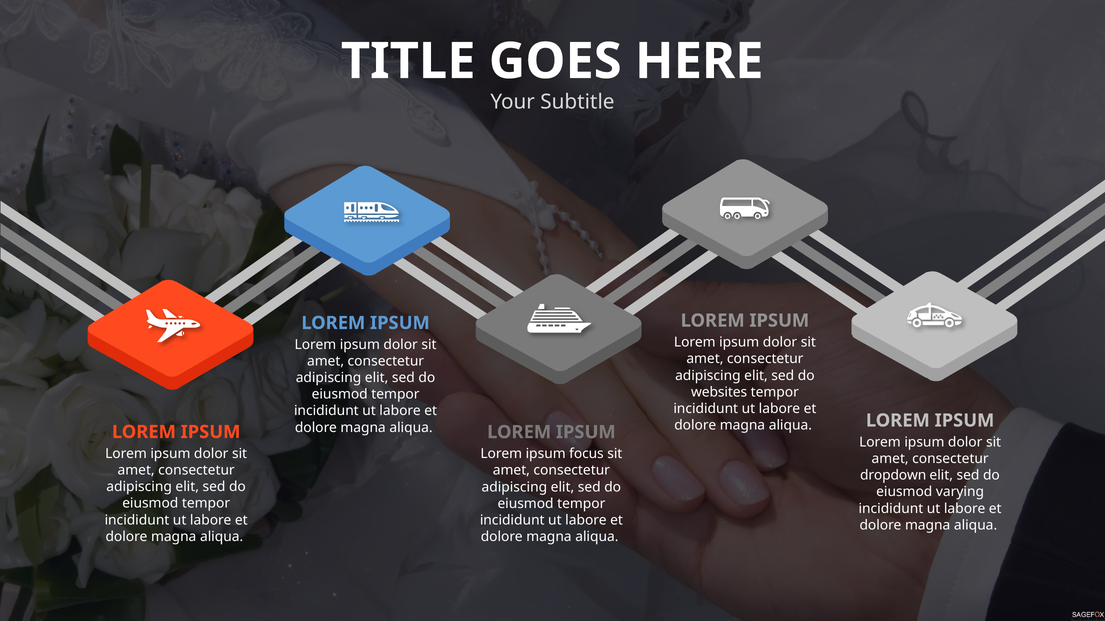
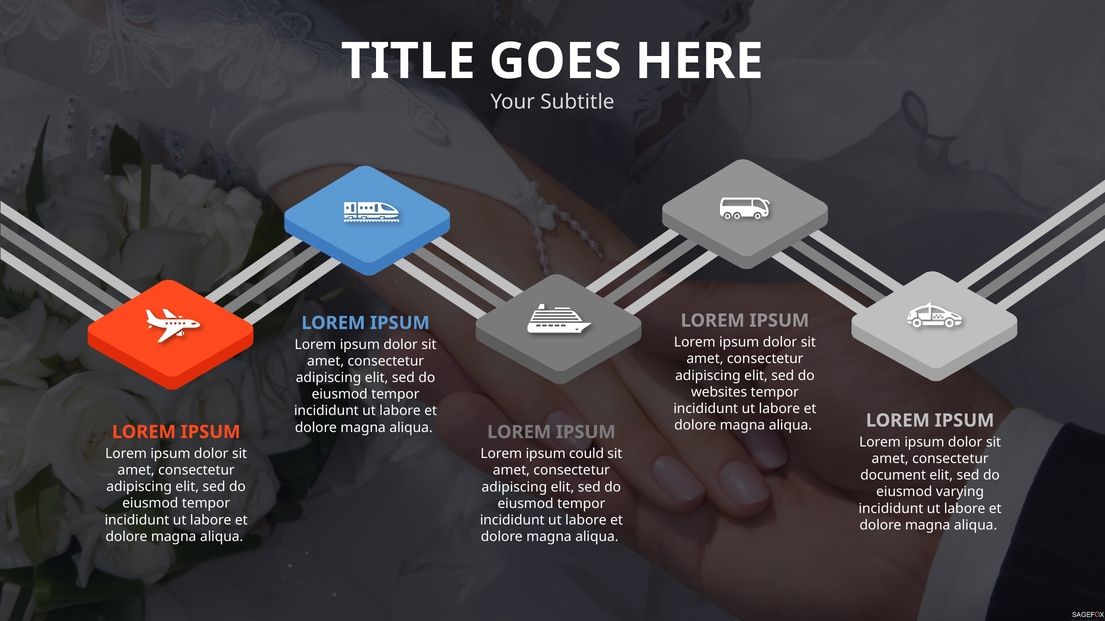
focus: focus -> could (587, 454)
dropdown: dropdown -> document (893, 476)
